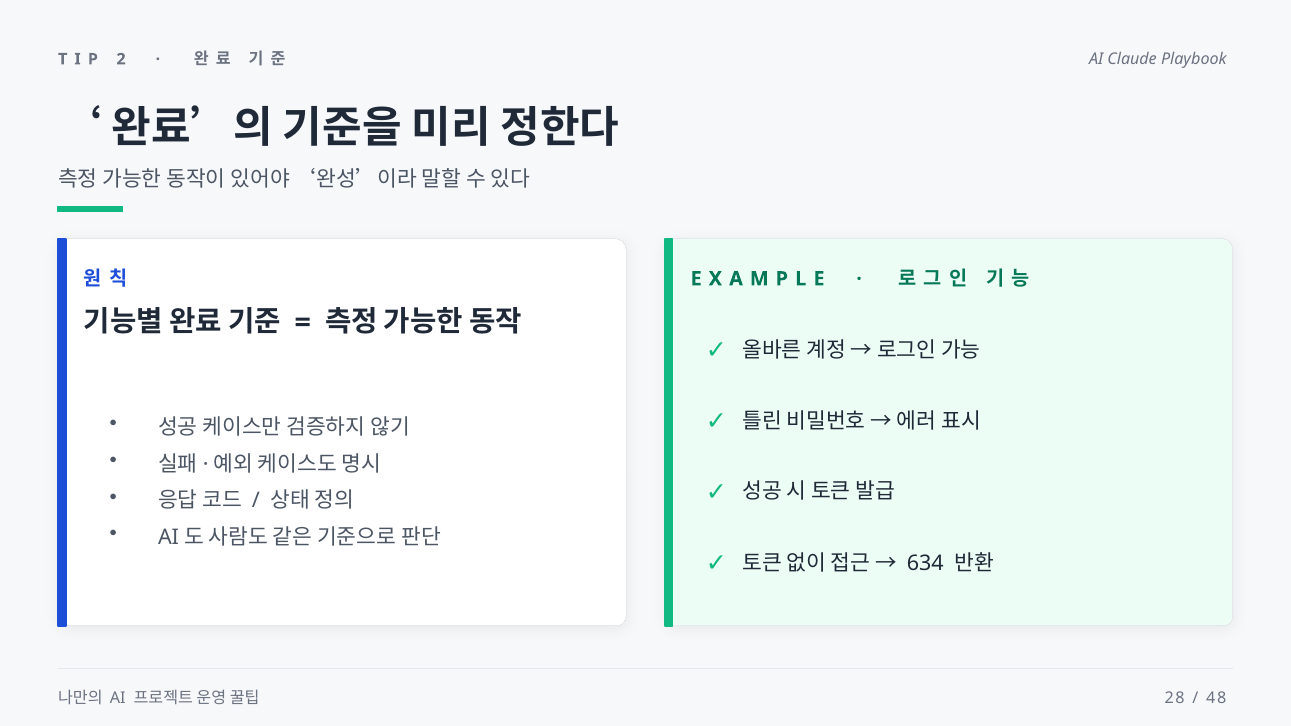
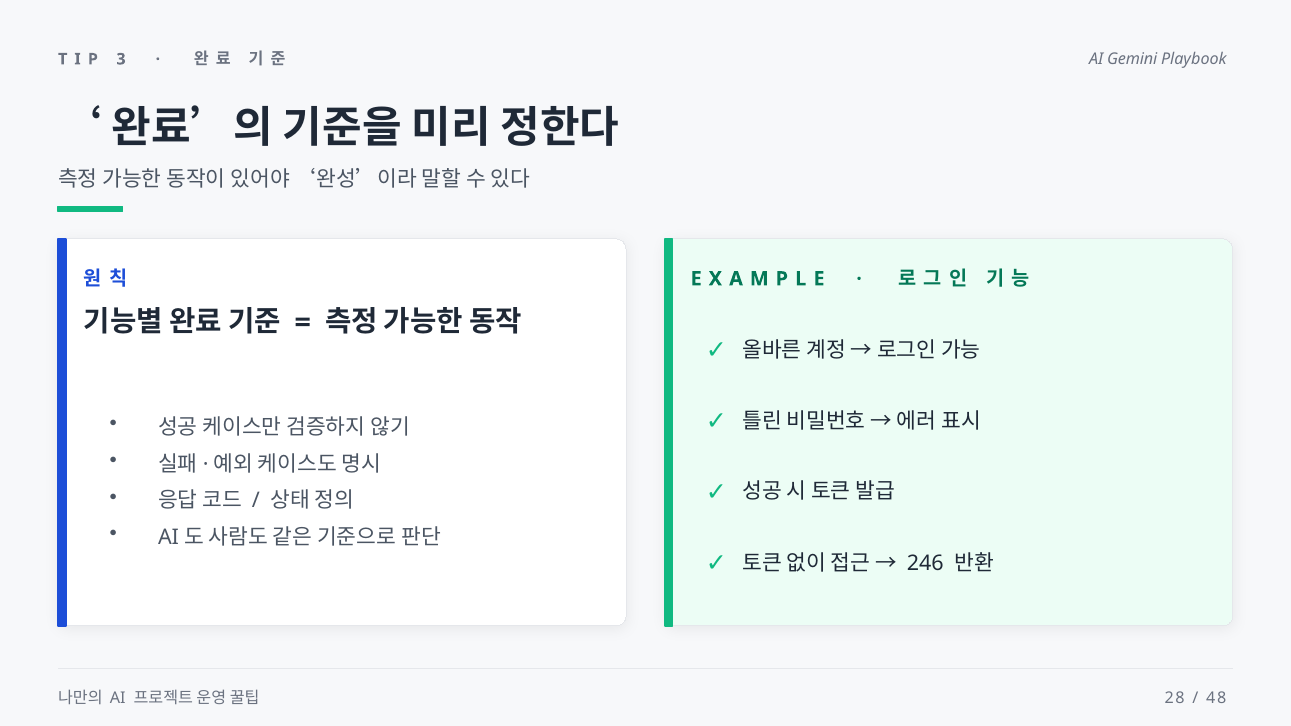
2: 2 -> 3 (121, 59)
Claude: Claude -> Gemini (1132, 59)
634: 634 -> 246 (925, 563)
